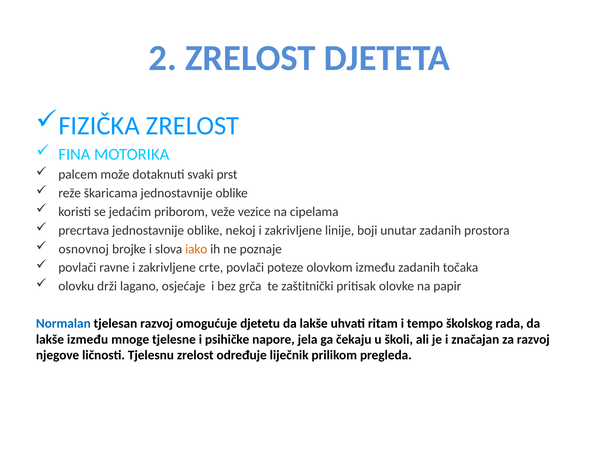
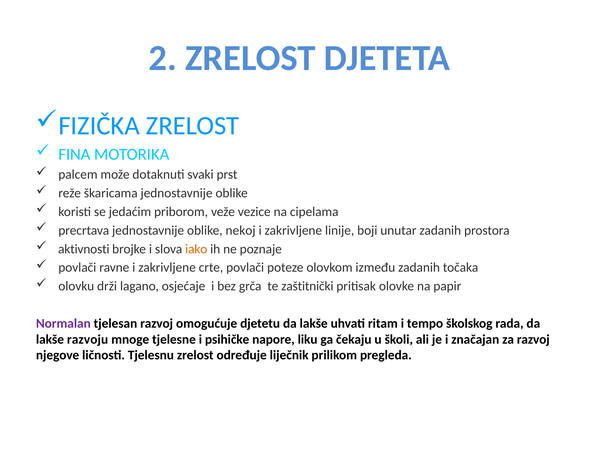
osnovnoj: osnovnoj -> aktivnosti (84, 249)
Normalan colour: blue -> purple (63, 324)
lakše između: između -> razvoju (88, 339)
jela: jela -> liku (308, 339)
